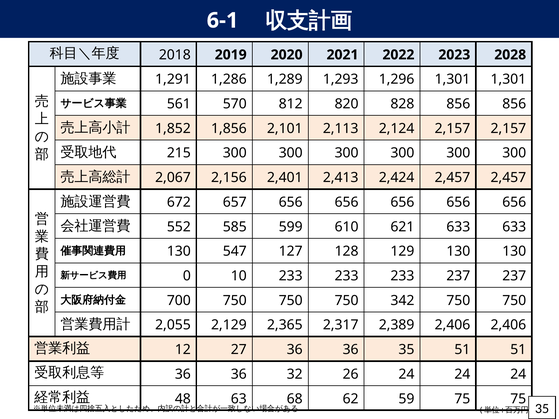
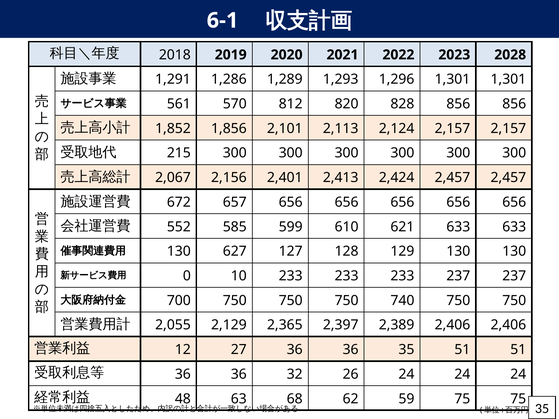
547: 547 -> 627 (235, 251)
342: 342 -> 740 (402, 301)
2,317: 2,317 -> 2,397 (341, 325)
